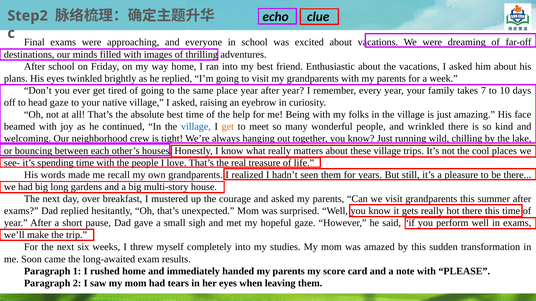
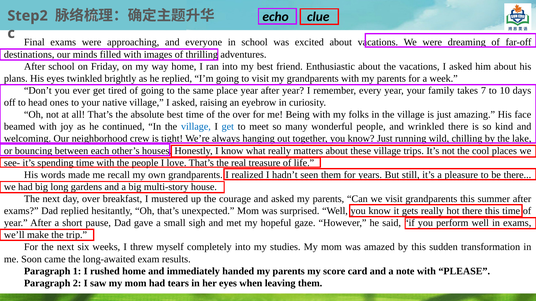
head gaze: gaze -> ones (59, 103)
the help: help -> over (241, 115)
get colour: orange -> blue (228, 127)
